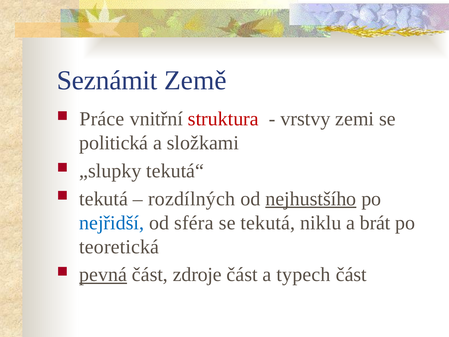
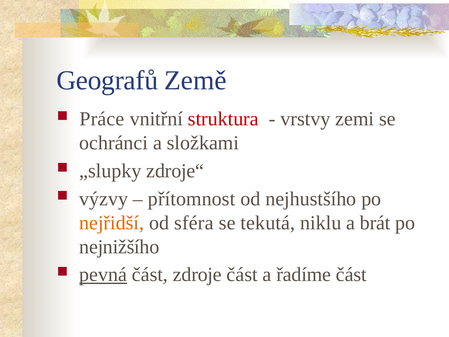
Seznámit: Seznámit -> Geografů (107, 80)
politická: politická -> ochránci (114, 143)
tekutá“: tekutá“ -> zdroje“ (175, 171)
tekutá: tekutá -> výzvy (104, 199)
rozdílných: rozdílných -> přítomnost (192, 199)
nejhustšího underline: present -> none (311, 199)
nejřidší colour: blue -> orange (112, 223)
teoretická: teoretická -> nejnižšího (119, 247)
typech: typech -> řadíme (304, 275)
